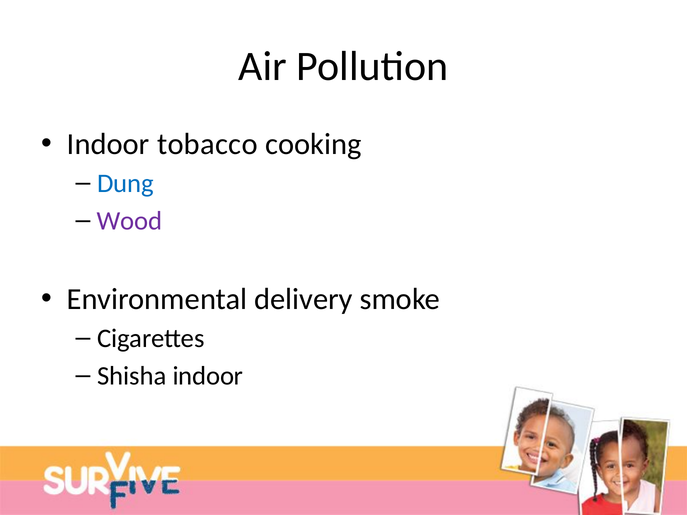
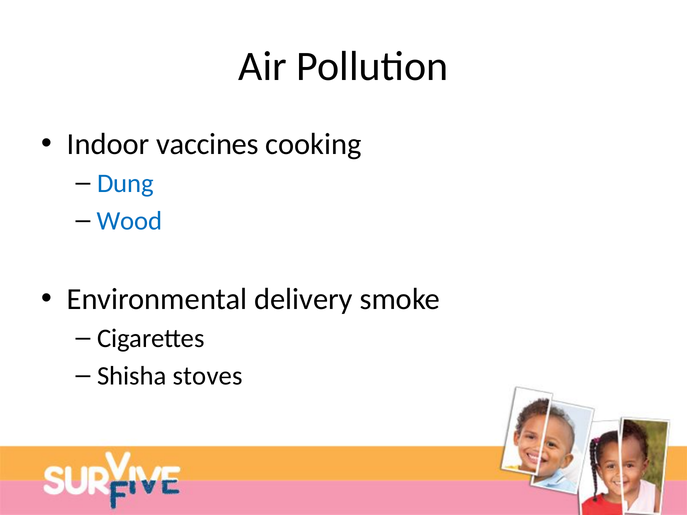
tobacco: tobacco -> vaccines (208, 144)
Wood colour: purple -> blue (130, 221)
Shisha indoor: indoor -> stoves (208, 376)
